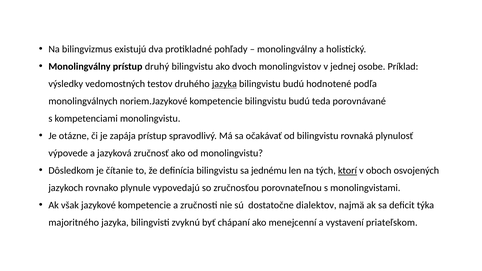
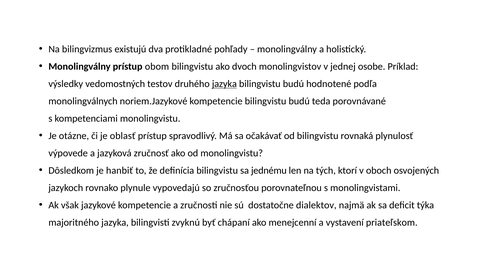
druhý: druhý -> obom (157, 67)
zapája: zapája -> oblasť (123, 136)
čítanie: čítanie -> hanbiť (119, 171)
ktorí underline: present -> none (347, 171)
